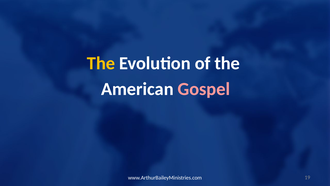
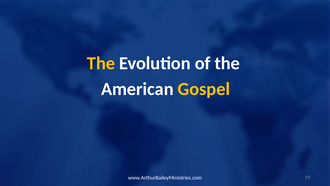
Gospel colour: pink -> yellow (204, 89)
